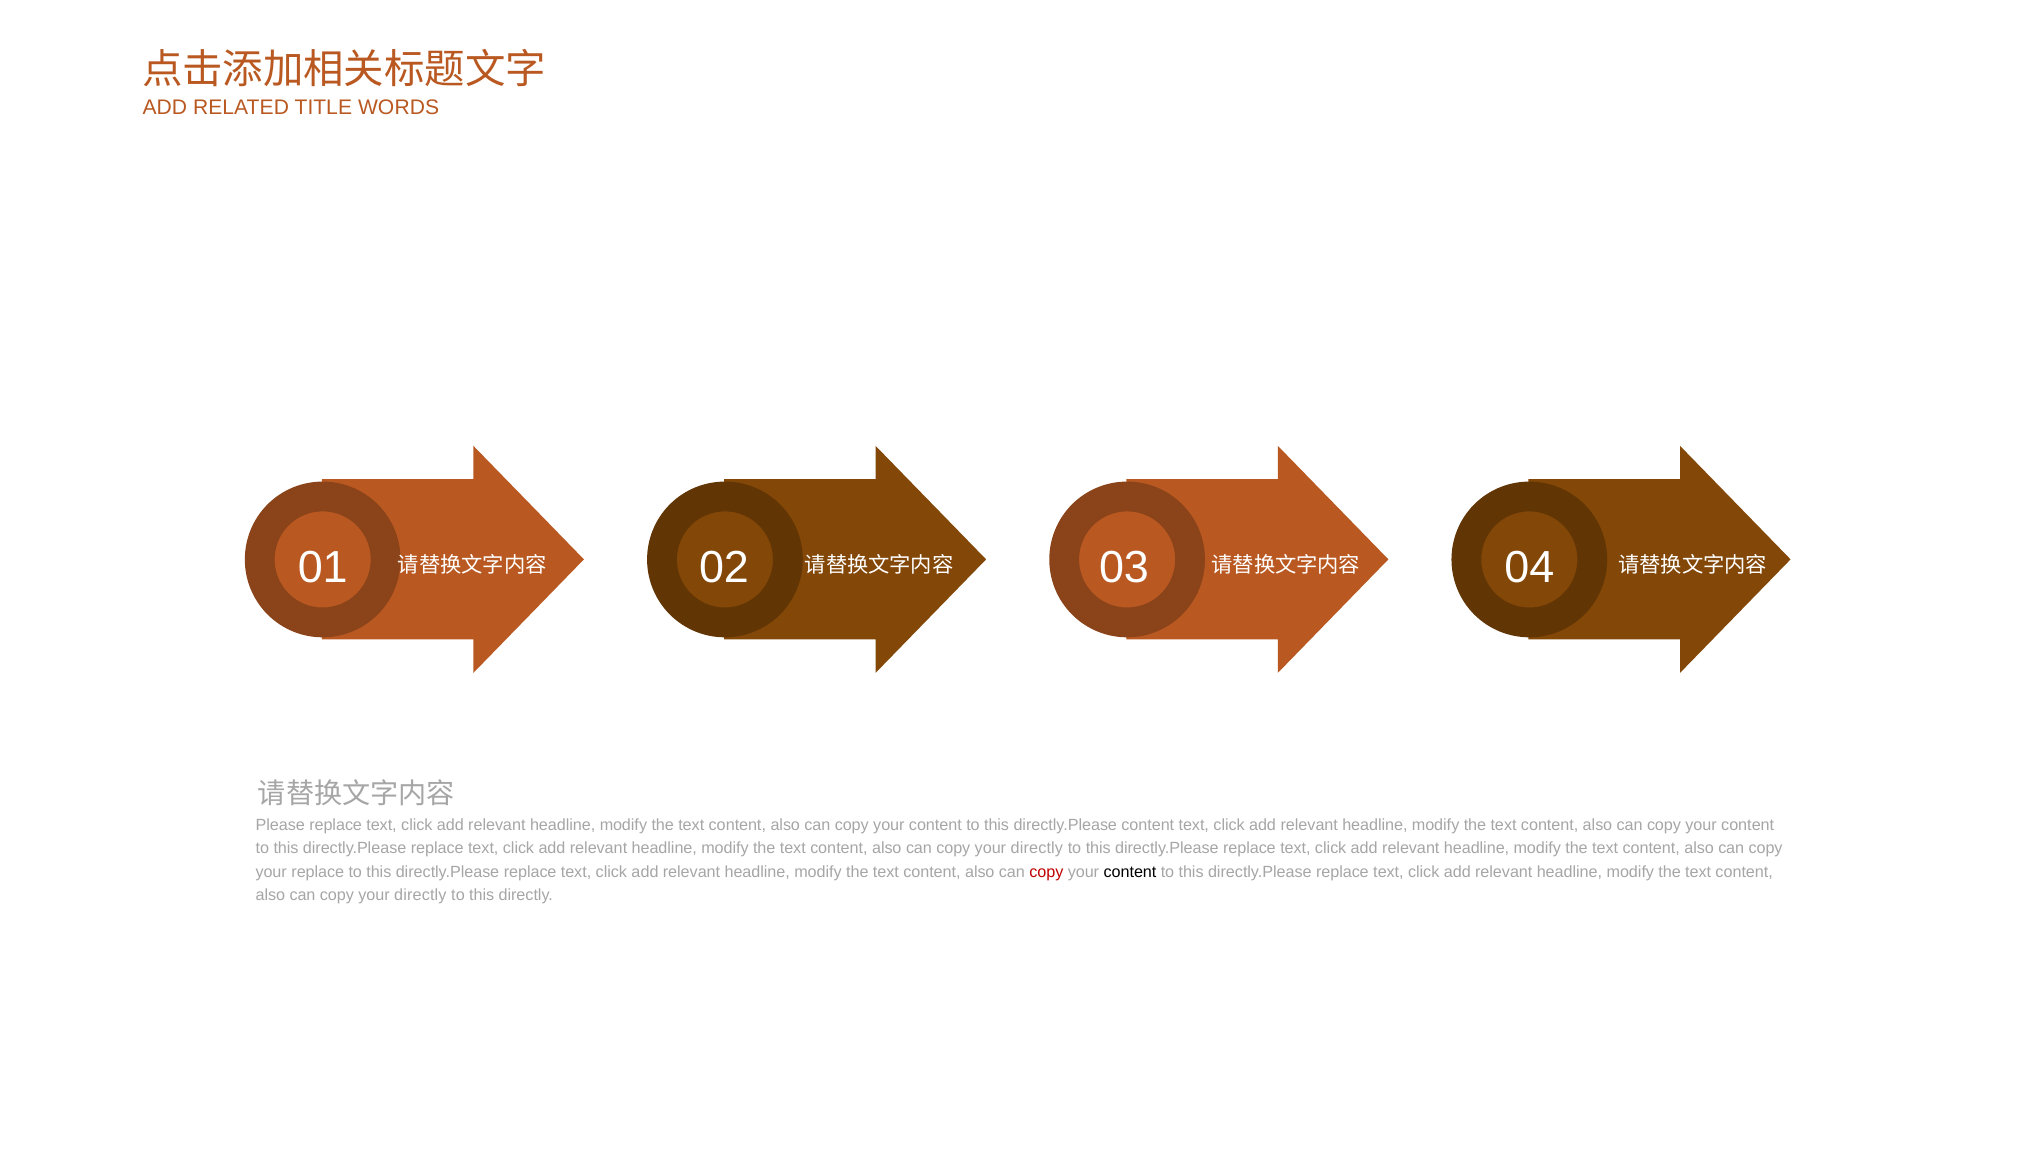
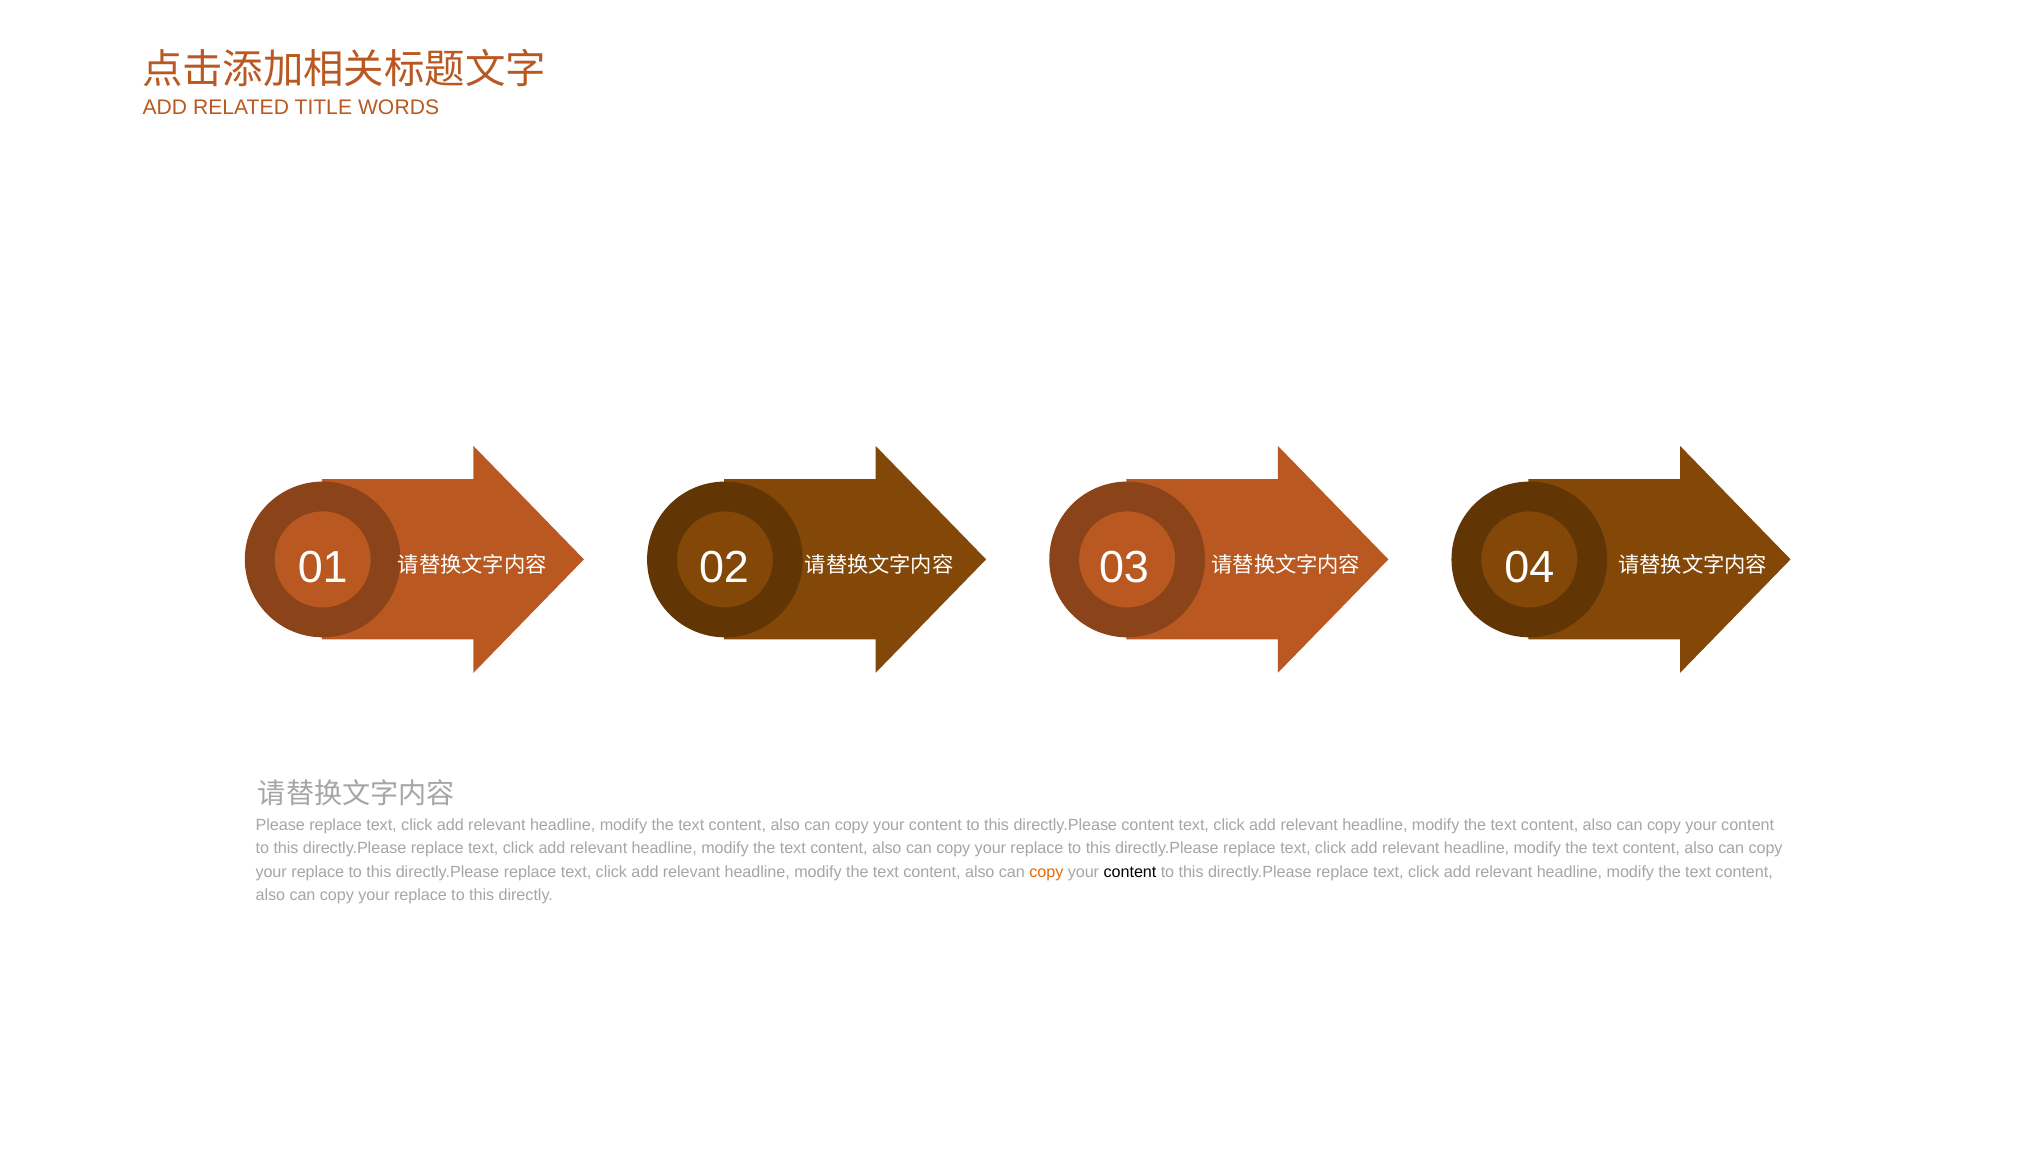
directly: directly -> replace (1037, 848)
copy colour: red -> orange (1046, 871)
directly: directly -> replace (420, 895)
